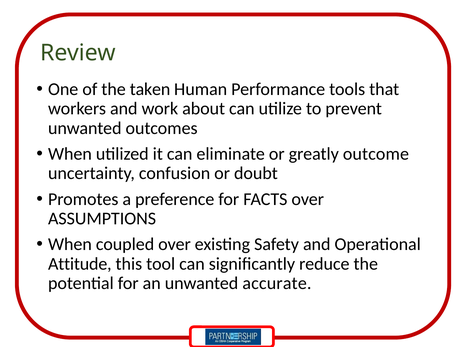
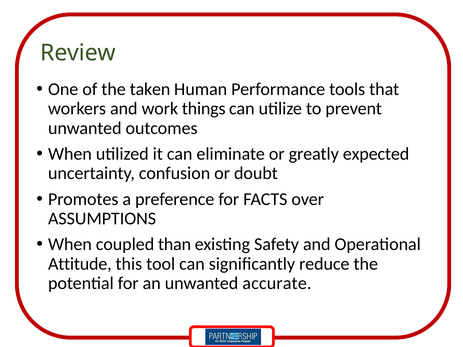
about: about -> things (204, 109)
outcome: outcome -> expected (376, 154)
coupled over: over -> than (175, 245)
